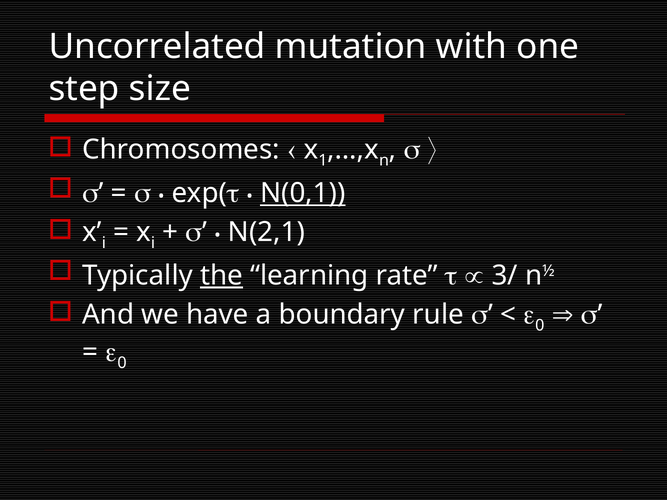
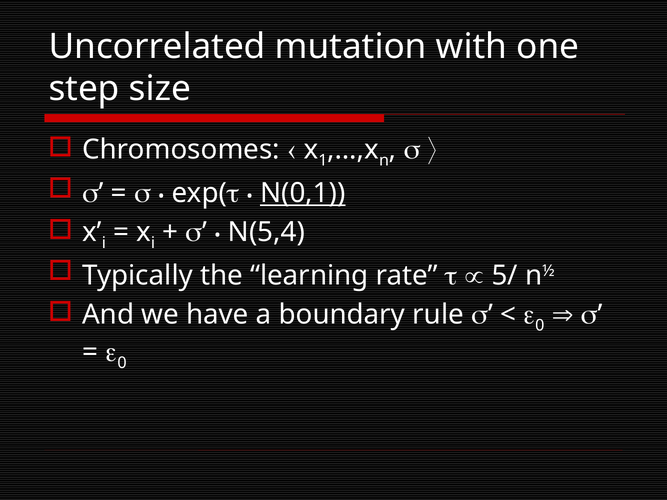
N(2,1: N(2,1 -> N(5,4 (266, 232)
the underline: present -> none (222, 276)
3/: 3/ -> 5/ (505, 276)
